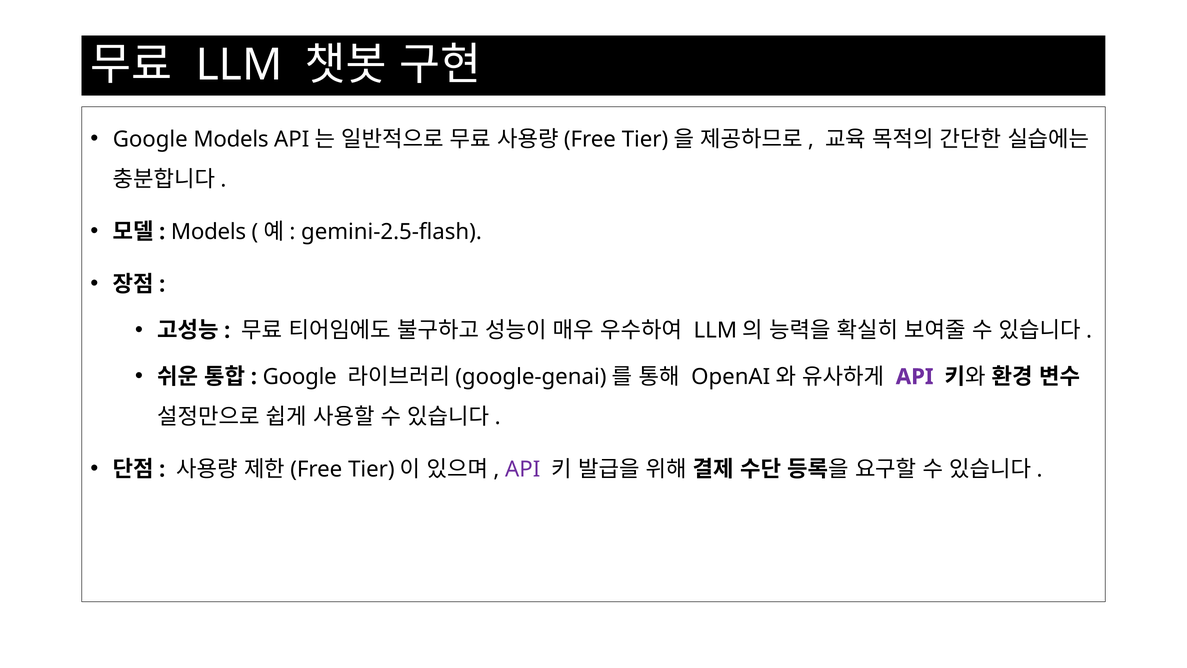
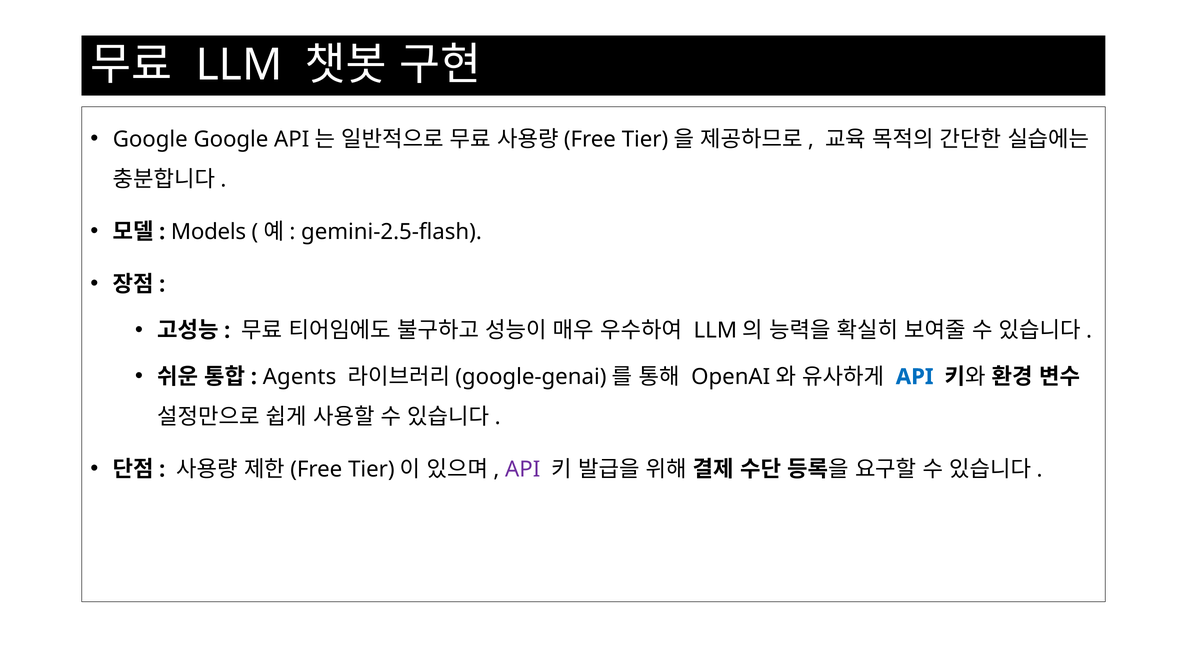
Google Models: Models -> Google (231, 139)
Google: Google -> Agents (300, 377)
API colour: purple -> blue (915, 377)
